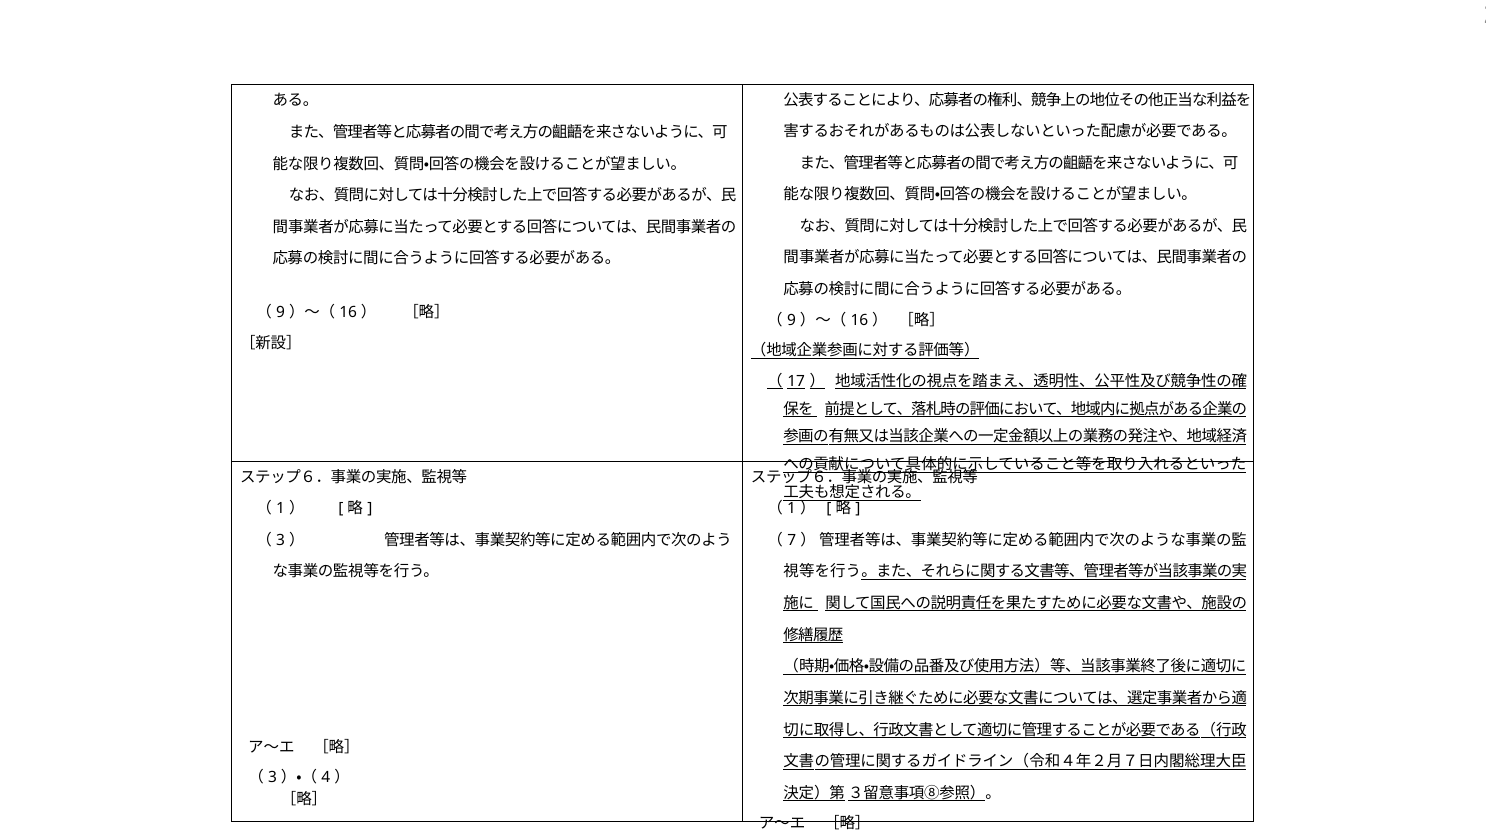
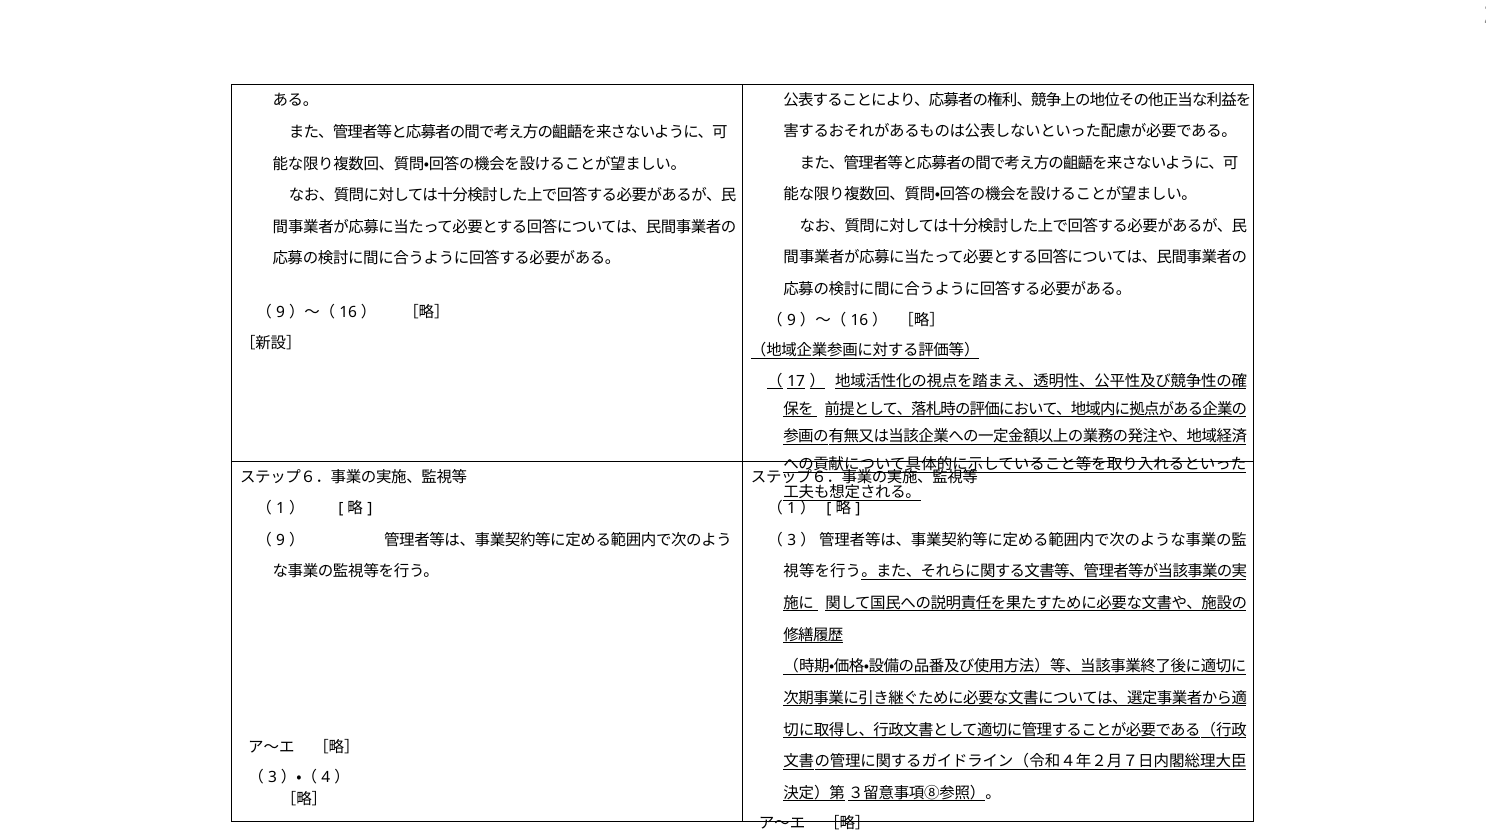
3: 3 -> 9 (281, 540)
7: 7 -> 3 (792, 540)
